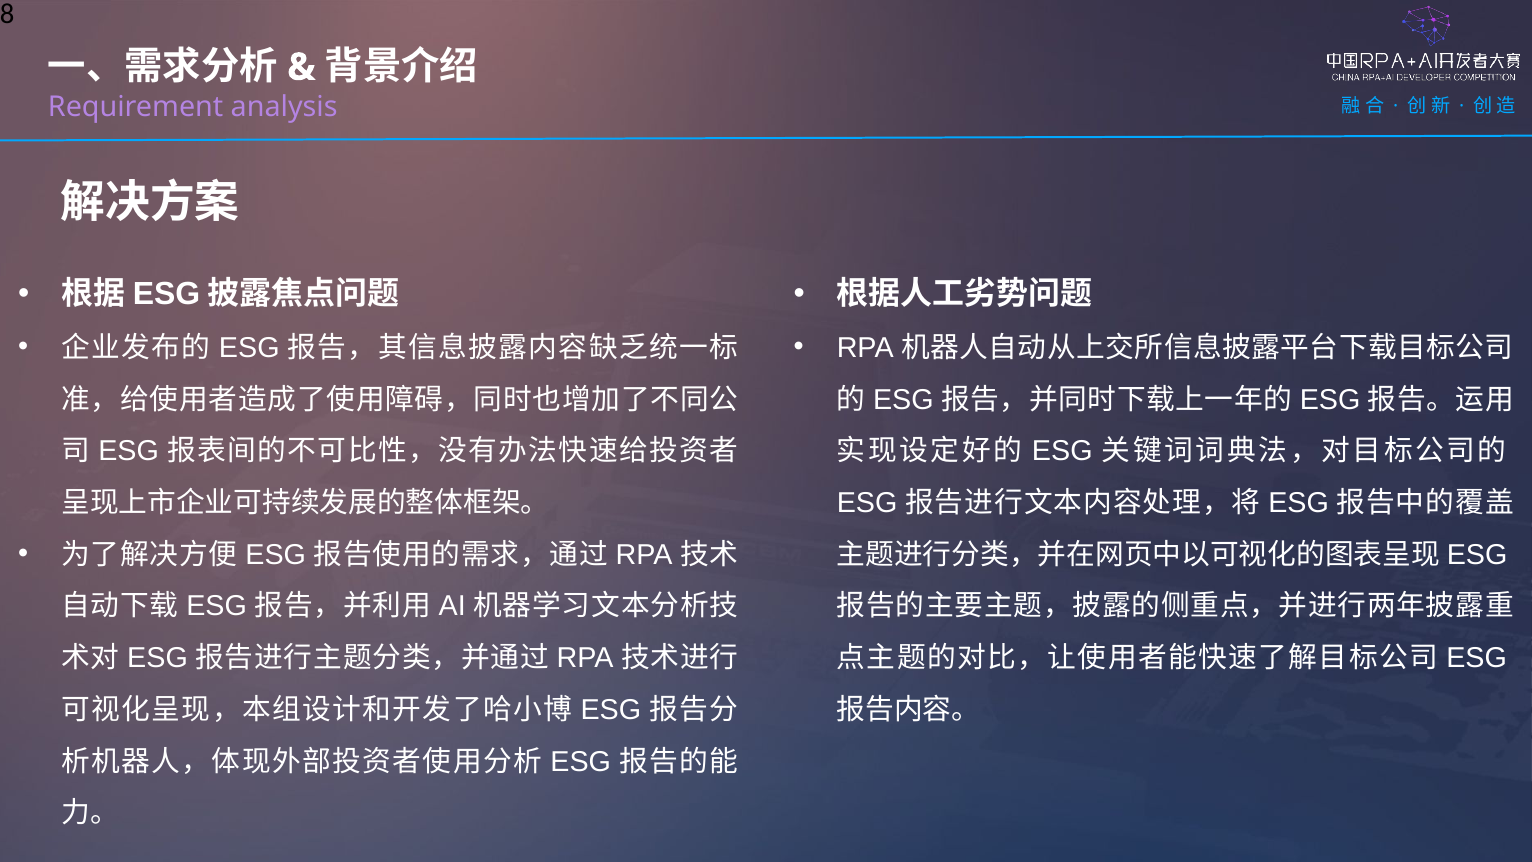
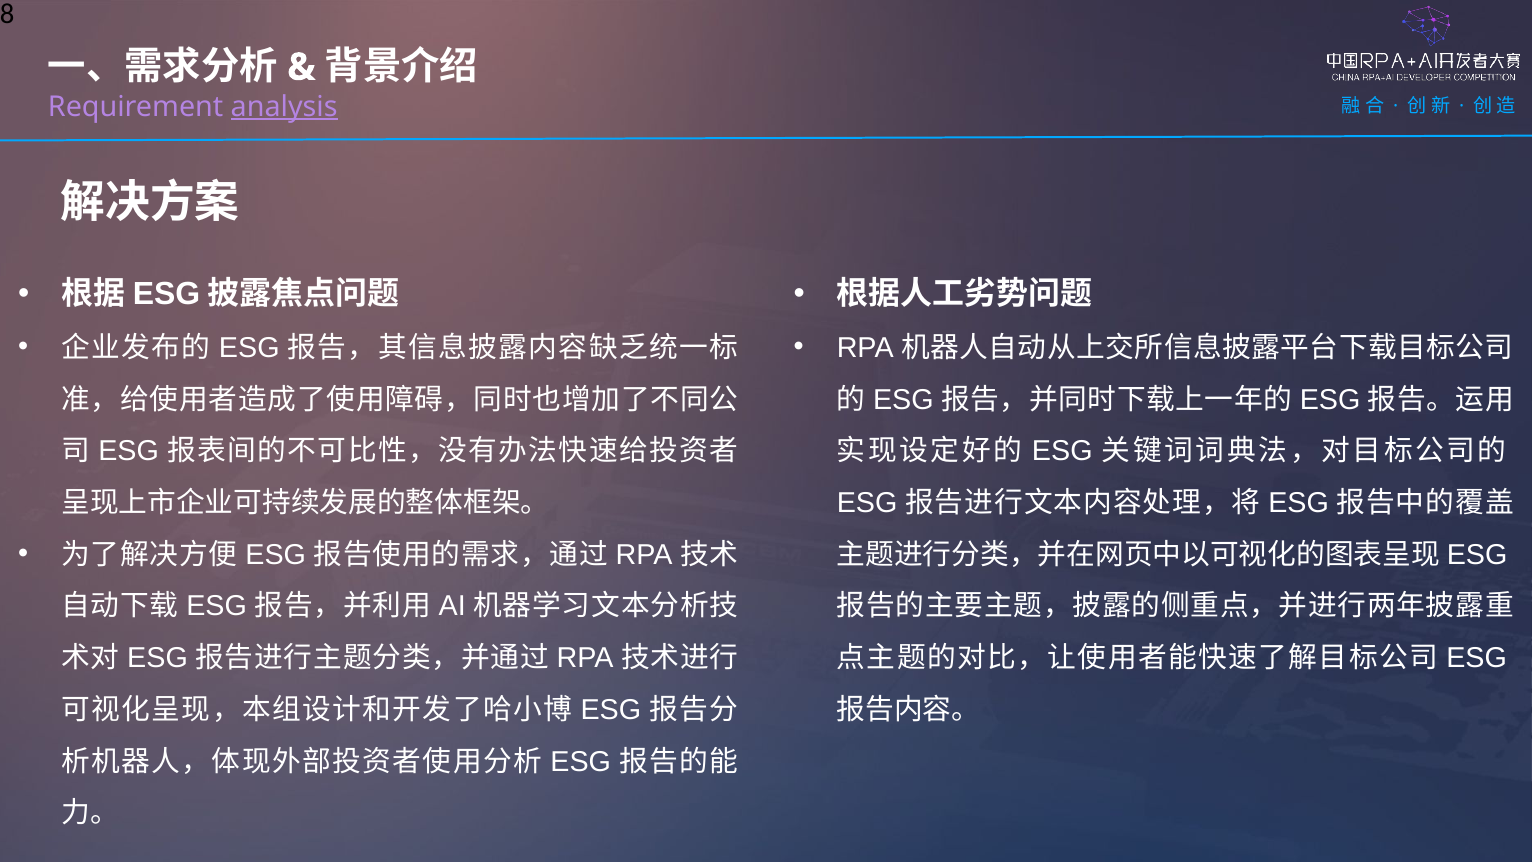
analysis underline: none -> present (284, 107)
